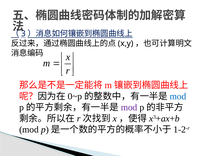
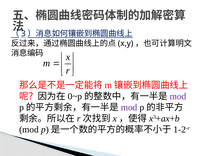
mod colour: blue -> purple (178, 96)
